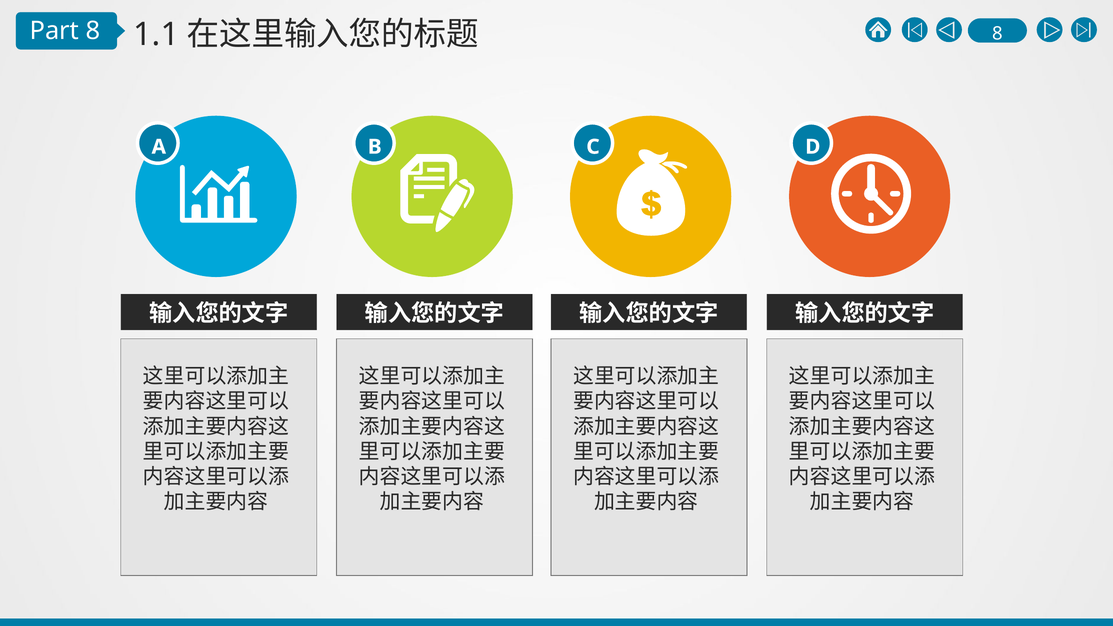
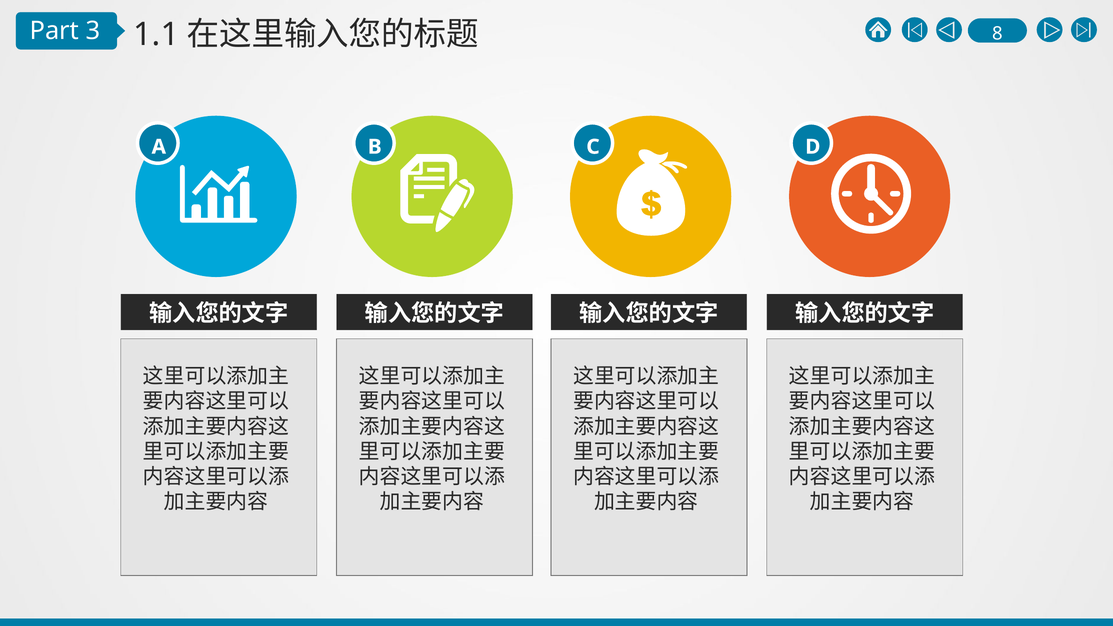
Part 8: 8 -> 3 (93, 31)
